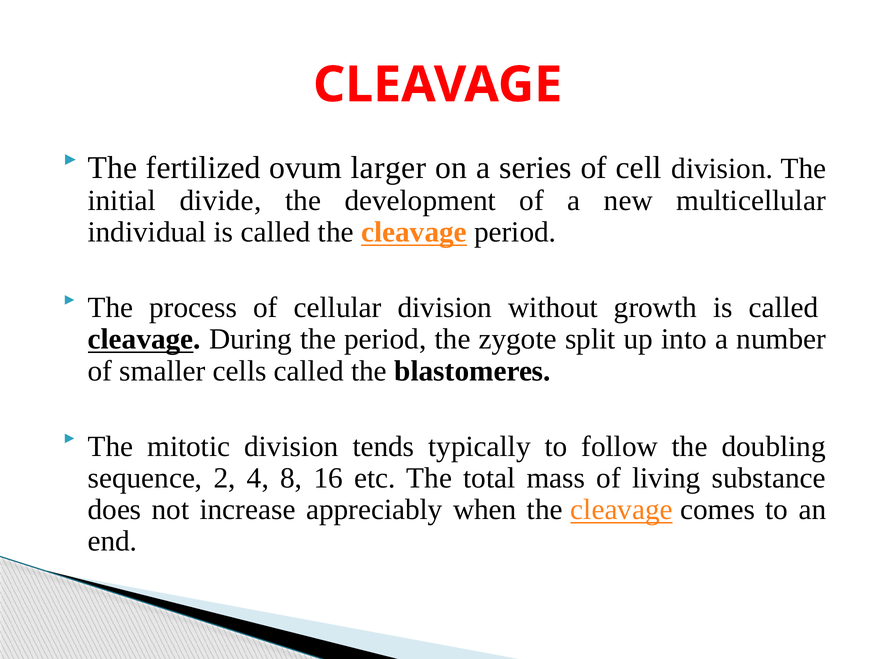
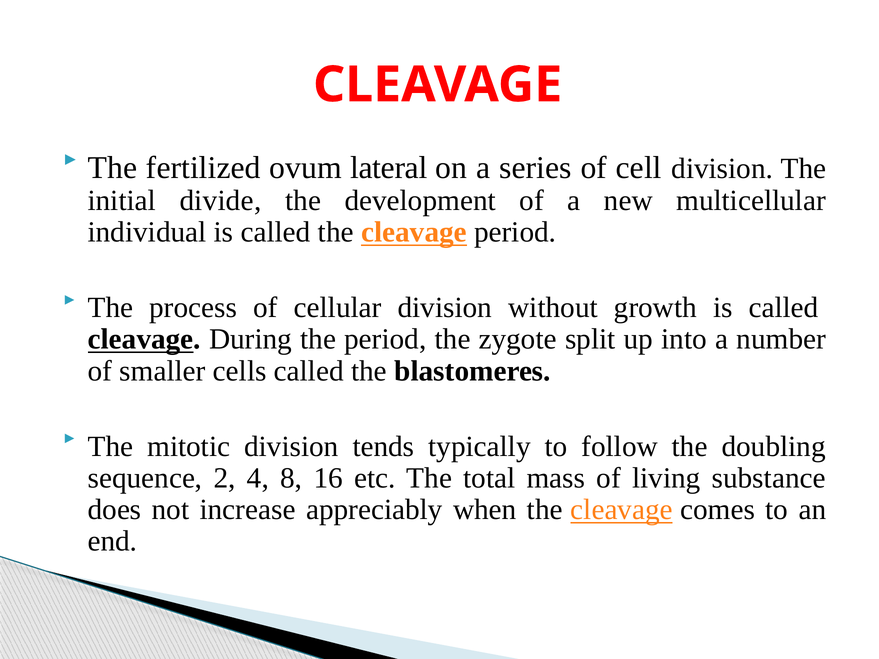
larger: larger -> lateral (389, 168)
